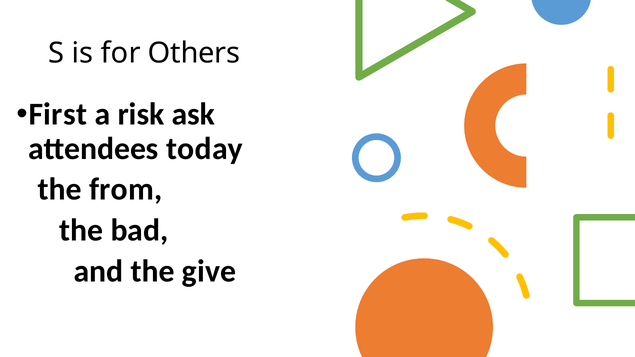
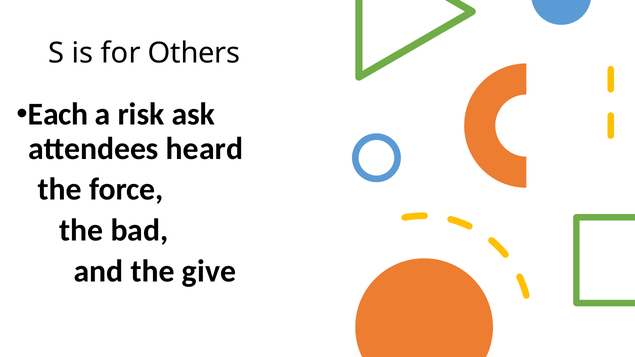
First: First -> Each (58, 114)
today: today -> heard (205, 149)
from: from -> force (126, 190)
